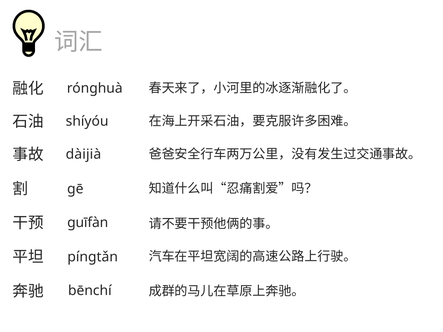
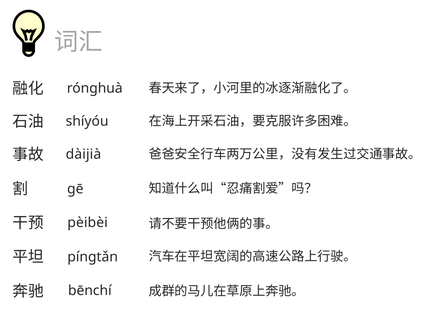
guīfàn: guīfàn -> pèibèi (88, 223)
